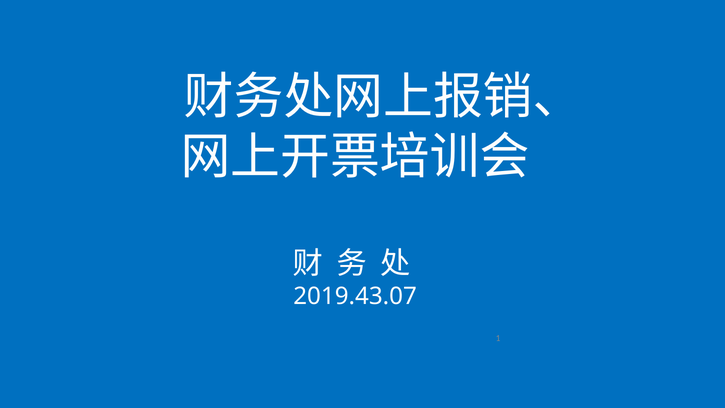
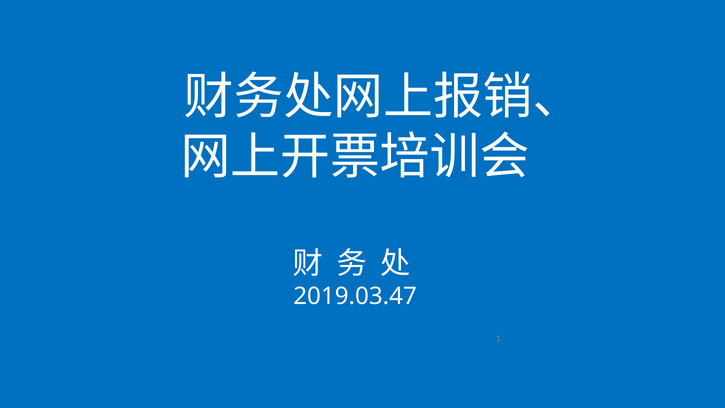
2019.43.07: 2019.43.07 -> 2019.03.47 (355, 296)
